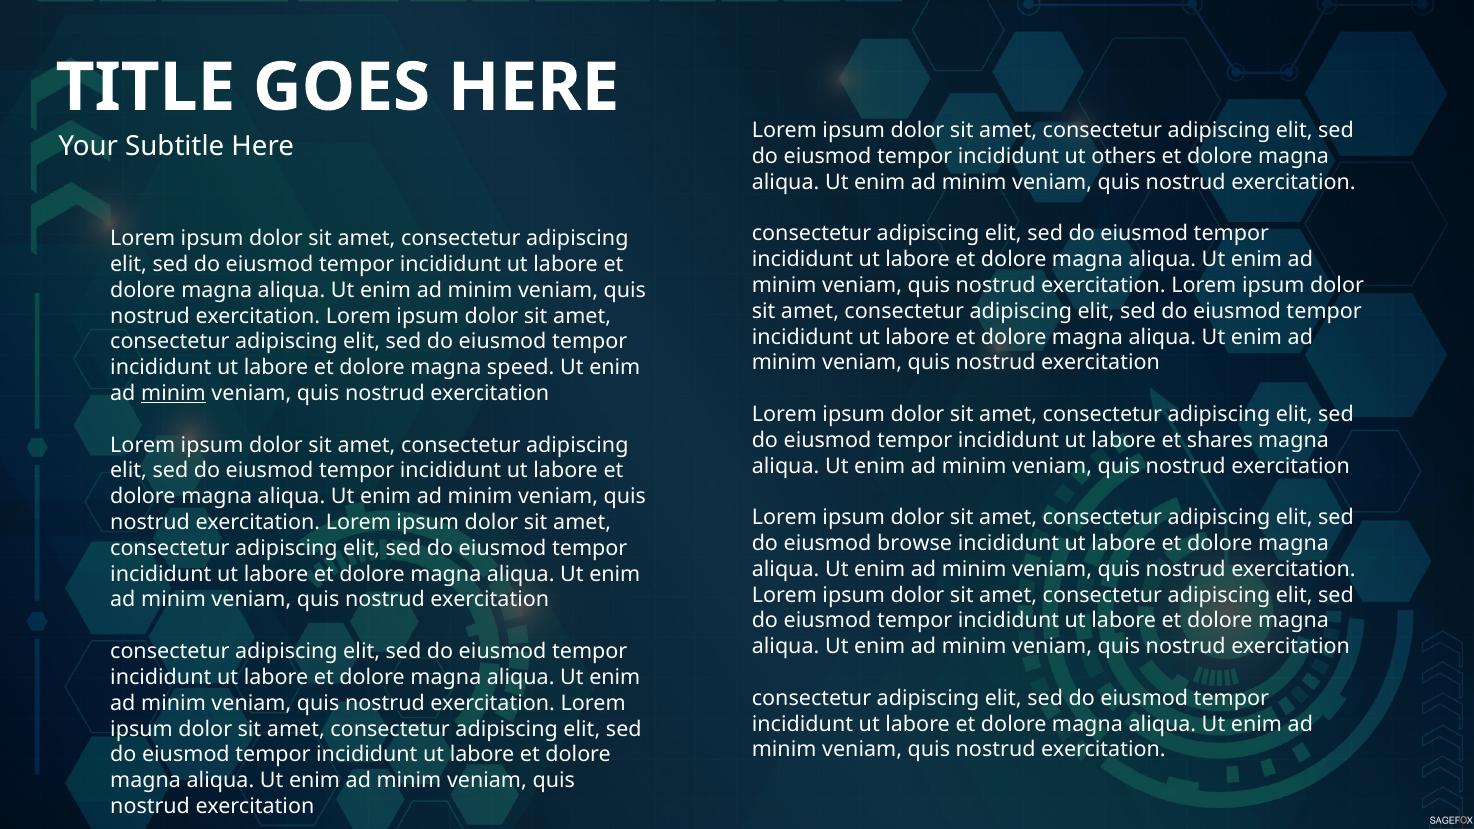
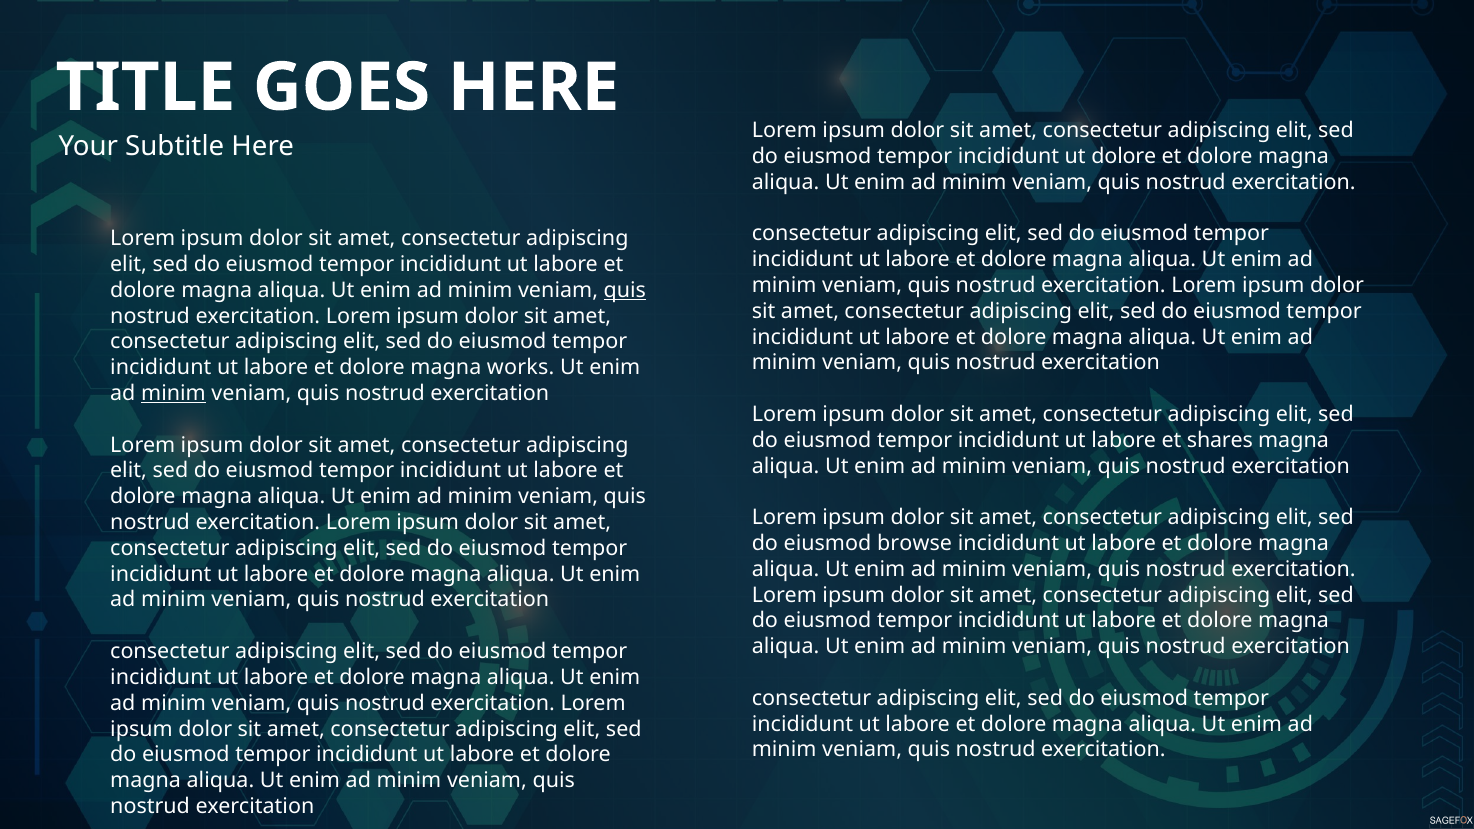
ut others: others -> dolore (1124, 156)
quis underline: none -> present (625, 290)
speed: speed -> works (521, 368)
